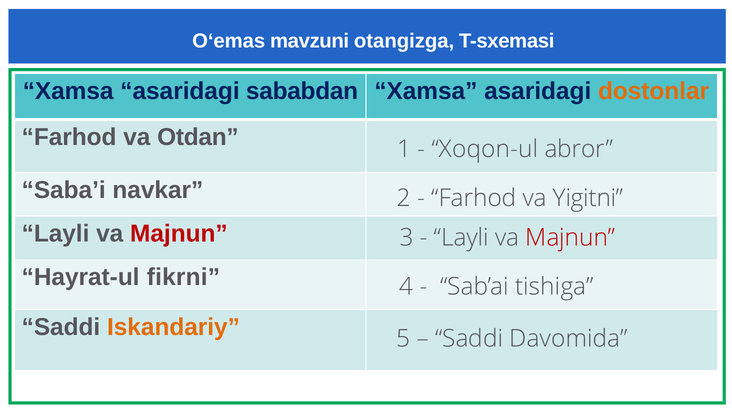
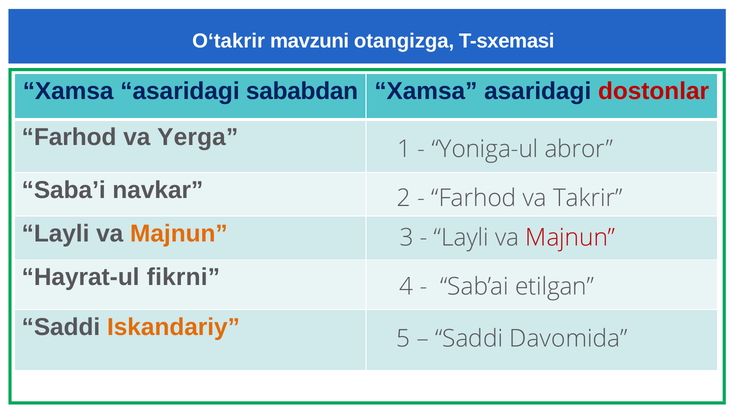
O‘emas: O‘emas -> O‘takrir (229, 41)
dostonlar colour: orange -> red (654, 91)
Otdan: Otdan -> Yerga (198, 137)
Xoqon-ul: Xoqon-ul -> Yoniga-ul (485, 149)
Yigitni: Yigitni -> Takrir (588, 198)
Majnun colour: red -> orange (179, 234)
tishiga: tishiga -> etilgan (555, 287)
